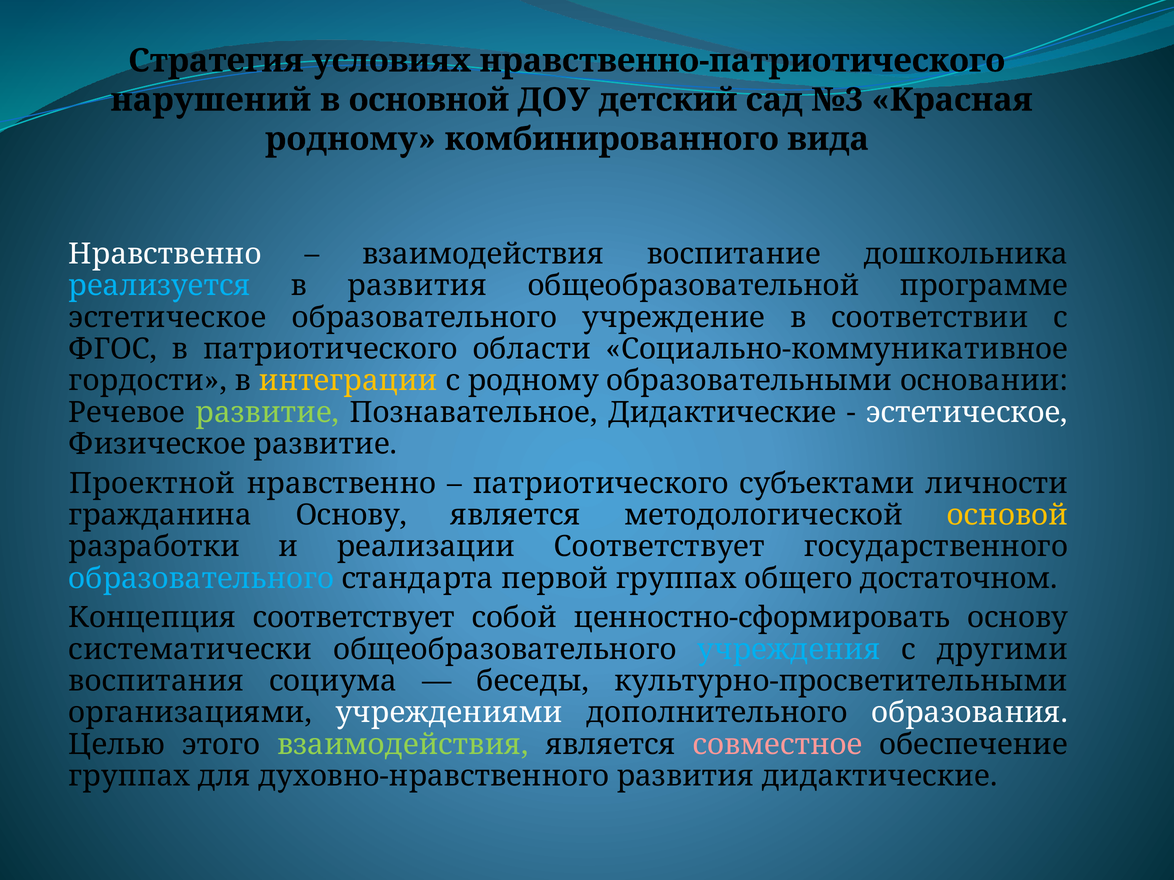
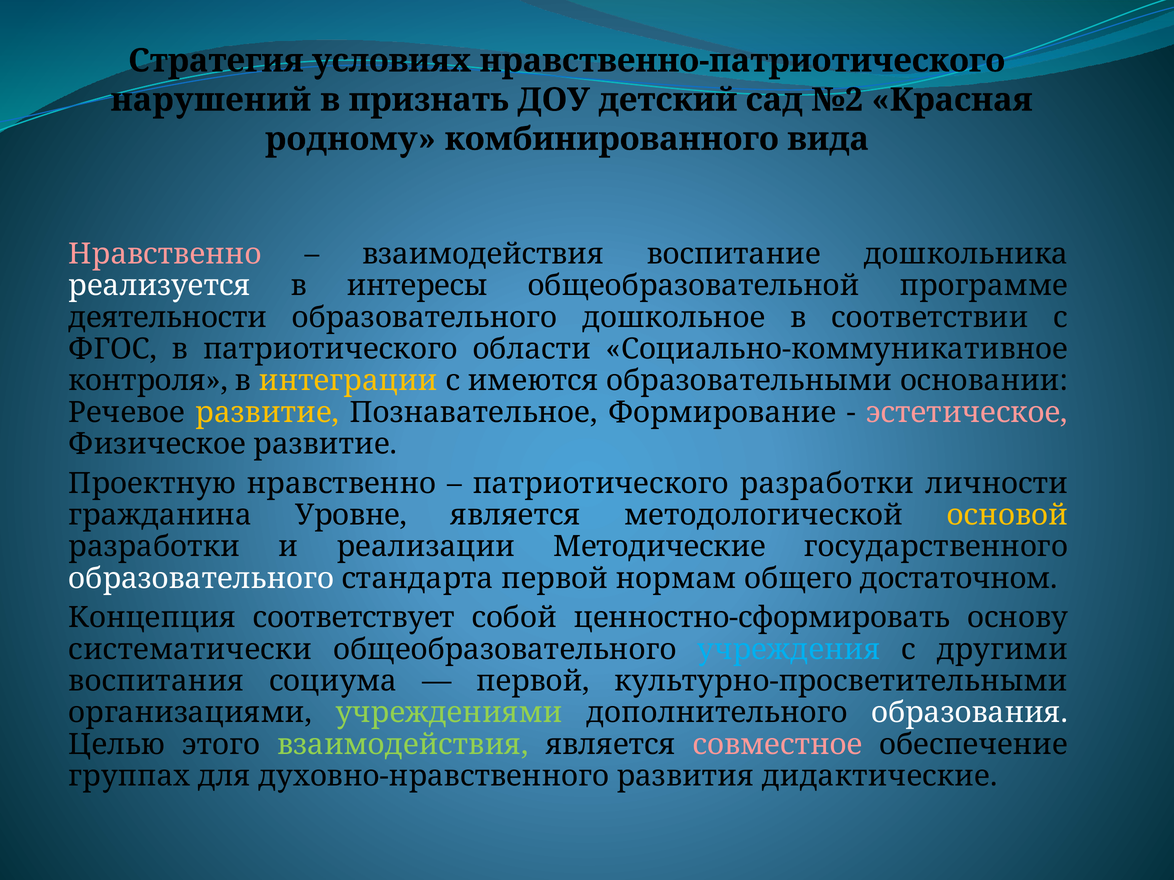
основной: основной -> признать (429, 100)
№3: №3 -> №2 (837, 100)
Нравственно colour: white -> pink (165, 254)
реализуется colour: light blue -> white (159, 286)
в развития: развития -> интересы (417, 286)
эстетическое: эстетическое -> деятельности (168, 318)
учреждение: учреждение -> дошкольное (674, 318)
гордости: гордости -> контроля (148, 381)
с родному: родному -> имеются (533, 381)
развитие colour: light green -> yellow (267, 413)
Познавательное Дидактические: Дидактические -> Формирование (722, 413)
эстетическое colour: white -> pink (967, 413)
Проектной: Проектной -> Проектную (152, 484)
патриотического субъектами: субъектами -> разработки (827, 484)
гражданина Основу: Основу -> Уровне (351, 515)
реализации Соответствует: Соответствует -> Методические (660, 547)
образовательного colour: light blue -> white (201, 579)
первой группах: группах -> нормам (676, 579)
беседы: беседы -> первой (533, 681)
учреждениями colour: white -> light green (449, 713)
